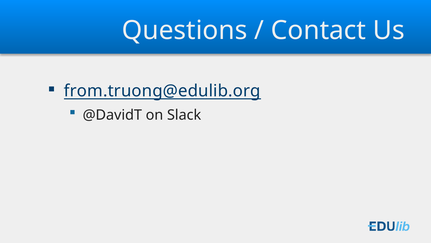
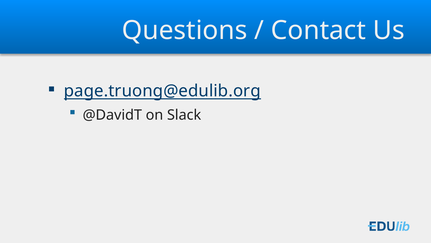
from.truong@edulib.org: from.truong@edulib.org -> page.truong@edulib.org (162, 91)
